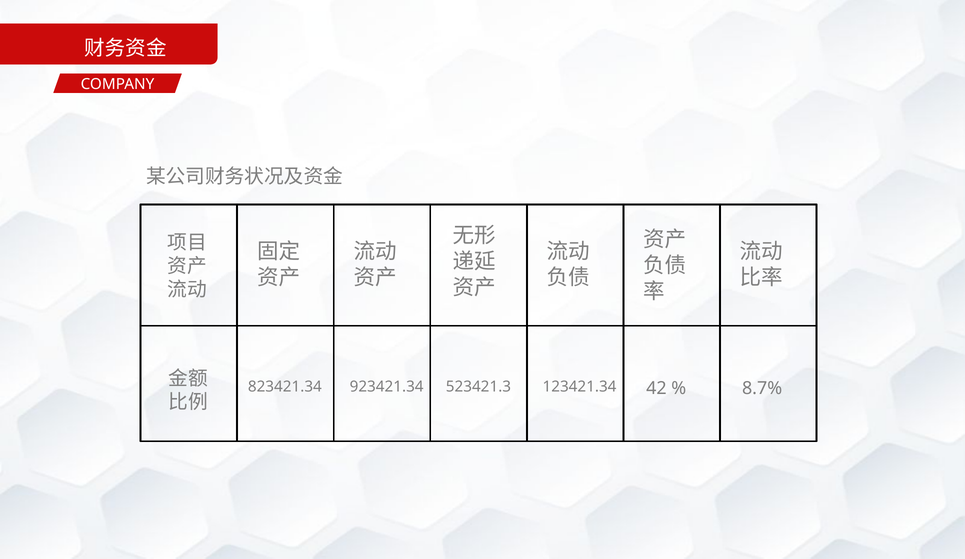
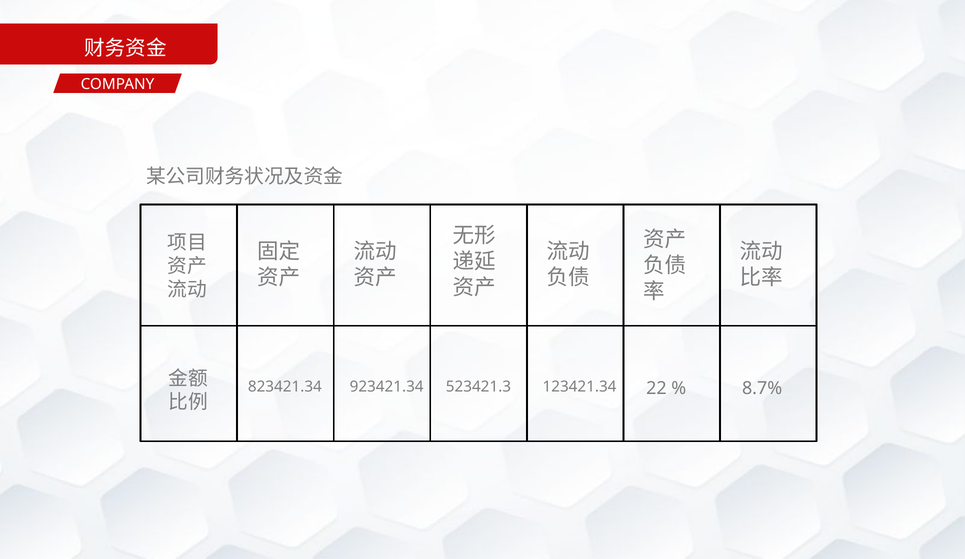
42: 42 -> 22 (656, 388)
